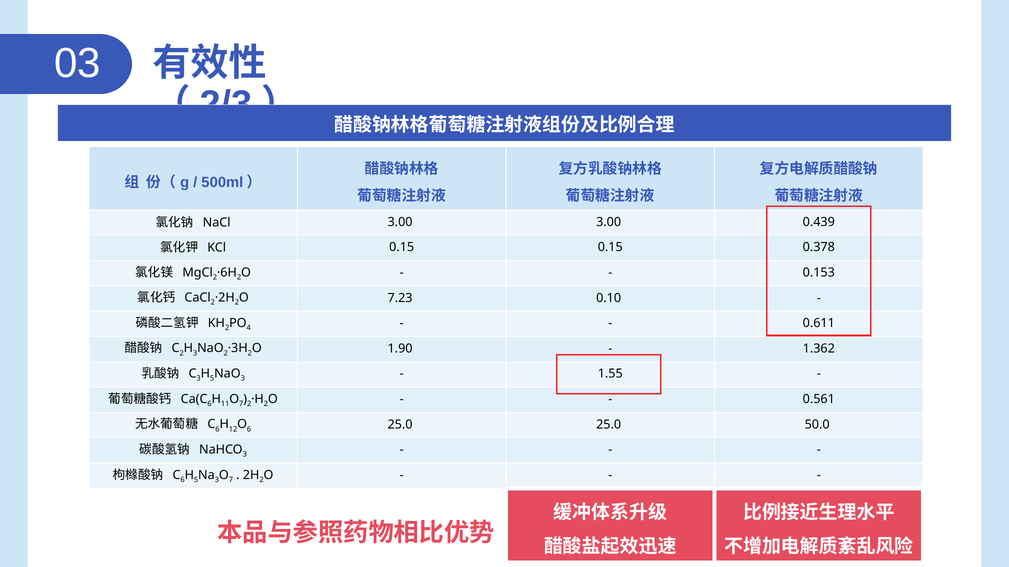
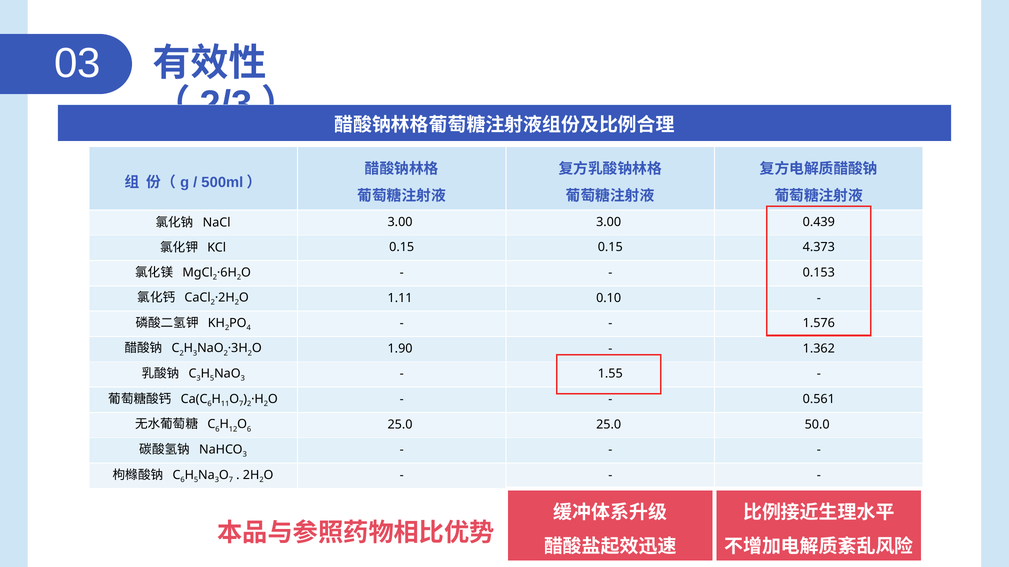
0.378: 0.378 -> 4.373 (819, 248)
7.23: 7.23 -> 1.11 (400, 298)
0.611: 0.611 -> 1.576 (819, 324)
